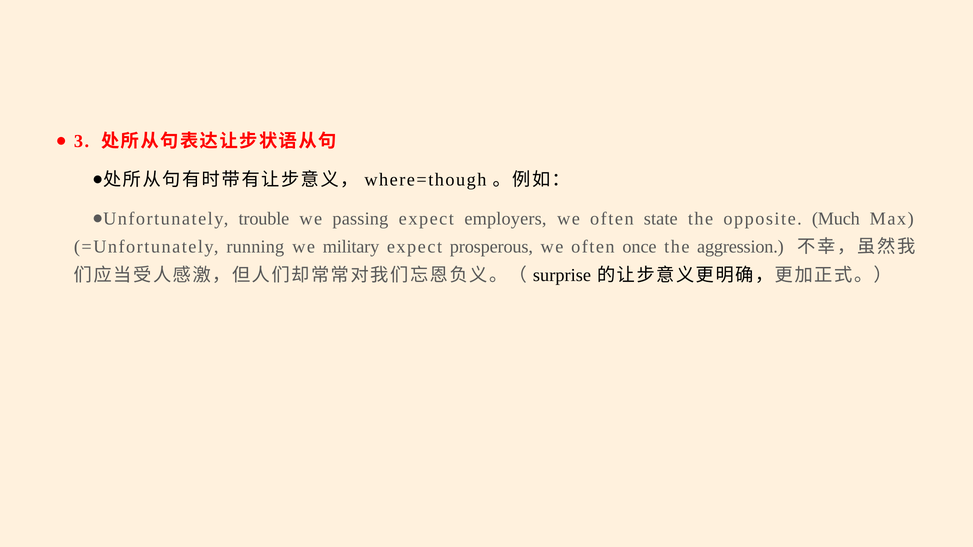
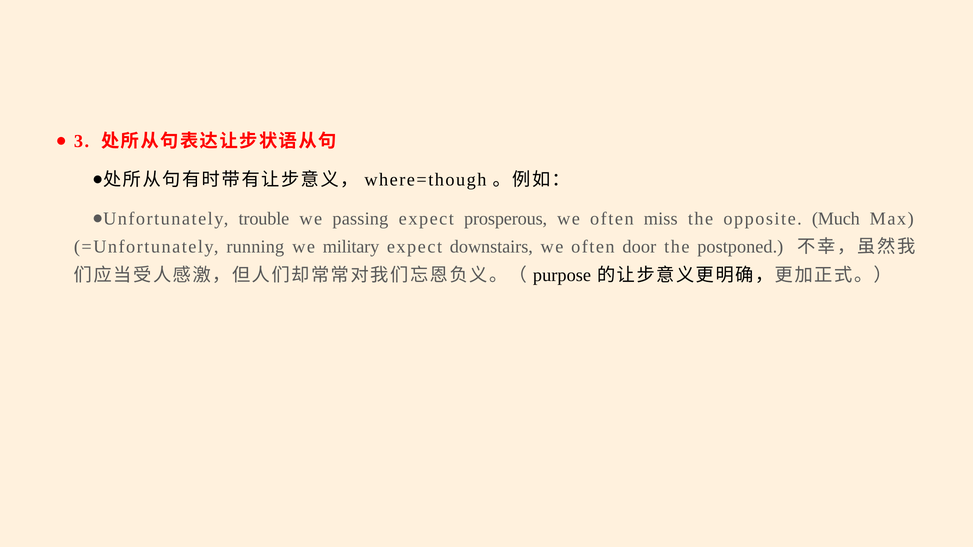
employers: employers -> prosperous (506, 219)
state: state -> miss (661, 219)
prosperous: prosperous -> downstairs (491, 247)
once: once -> door (639, 247)
aggression: aggression -> postponed (740, 247)
surprise: surprise -> purpose (562, 276)
